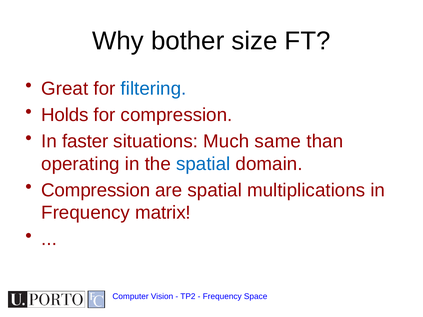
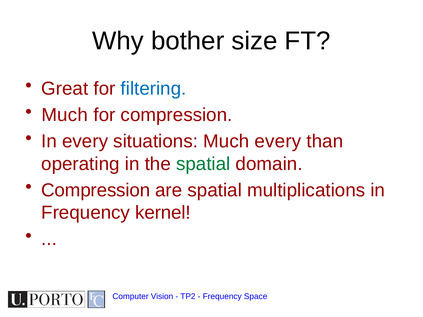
Holds: Holds -> Much (65, 115)
In faster: faster -> every (85, 141)
Much same: same -> every (278, 141)
spatial colour: blue -> green (203, 164)
matrix: matrix -> kernel (163, 213)
